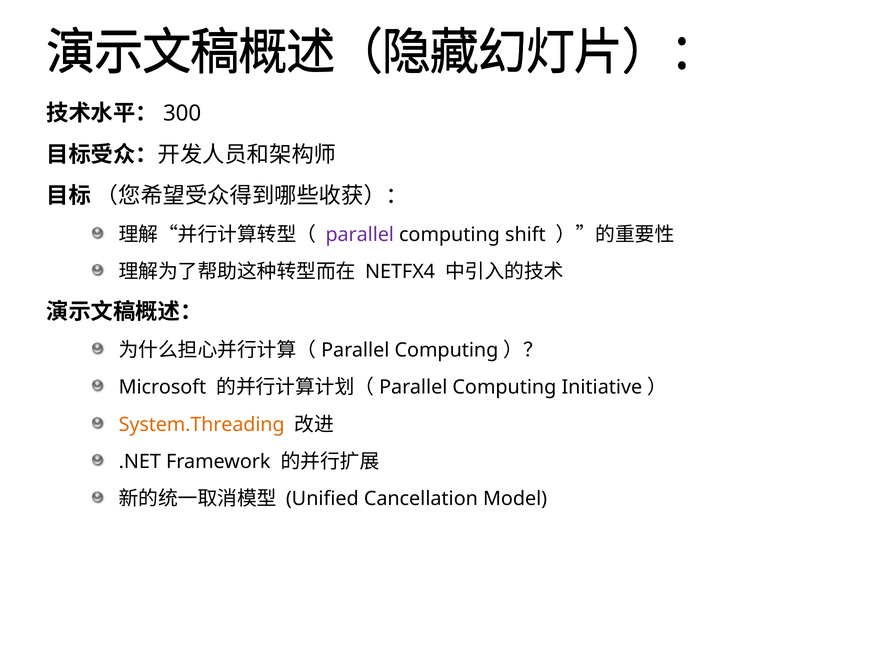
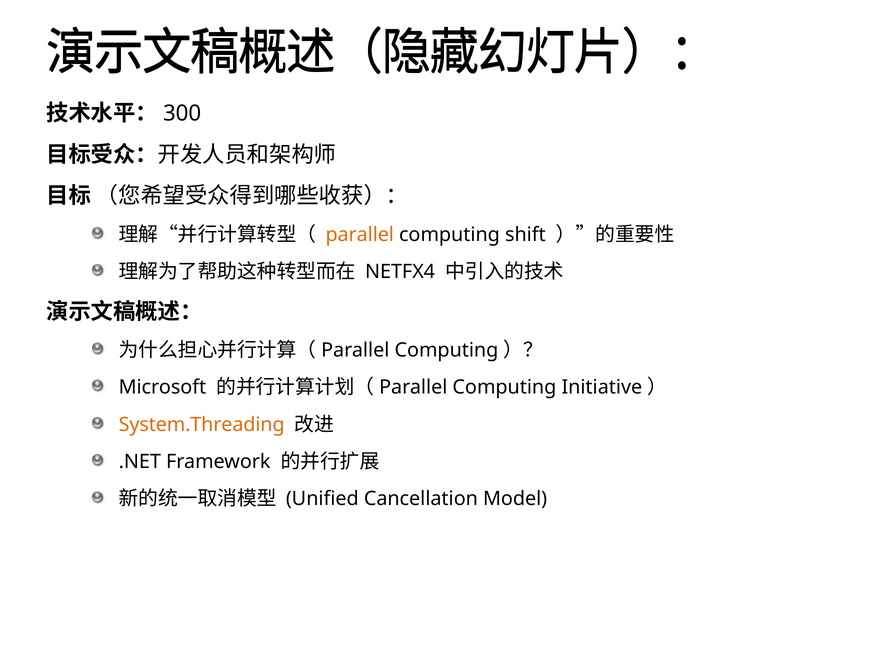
parallel colour: purple -> orange (360, 235)
